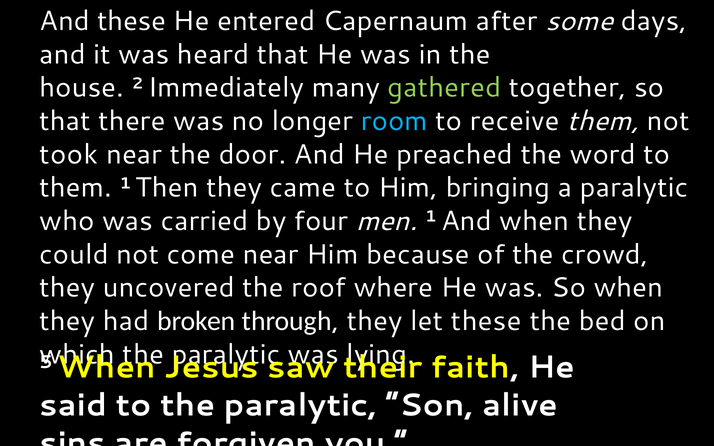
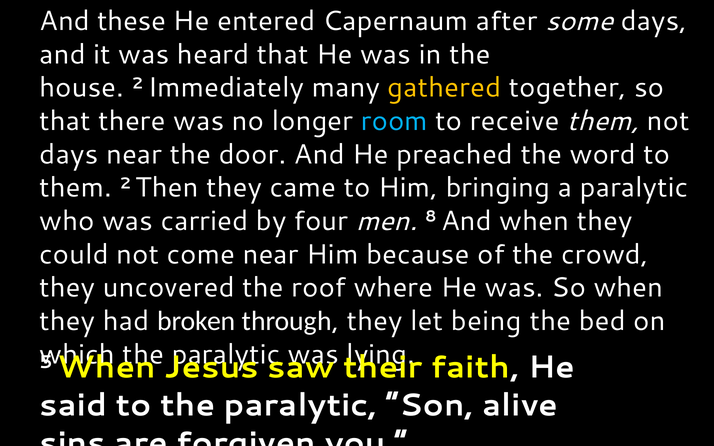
gathered colour: light green -> yellow (444, 88)
took: took -> days (69, 155)
them 1: 1 -> 2 (125, 183)
men 1: 1 -> 8 (431, 217)
let these: these -> being (486, 321)
